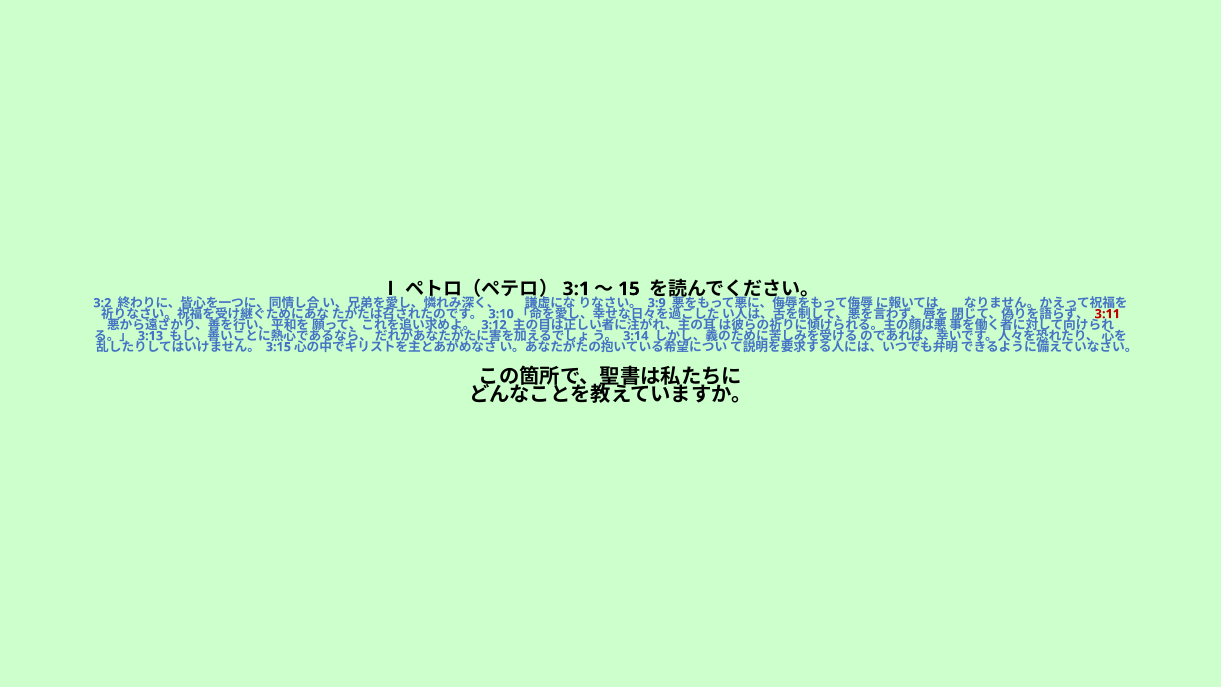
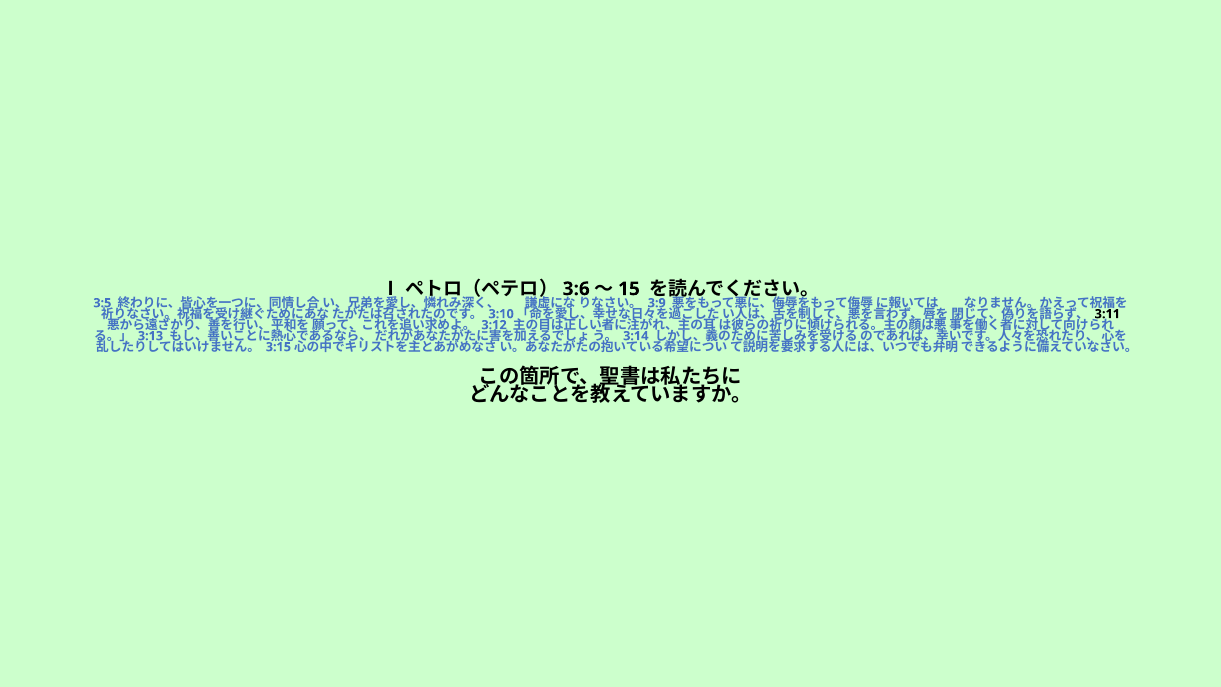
3:1: 3:1 -> 3:6 (576, 289)
3:2: 3:2 -> 3:5 (102, 303)
3:11 colour: red -> black (1107, 314)
